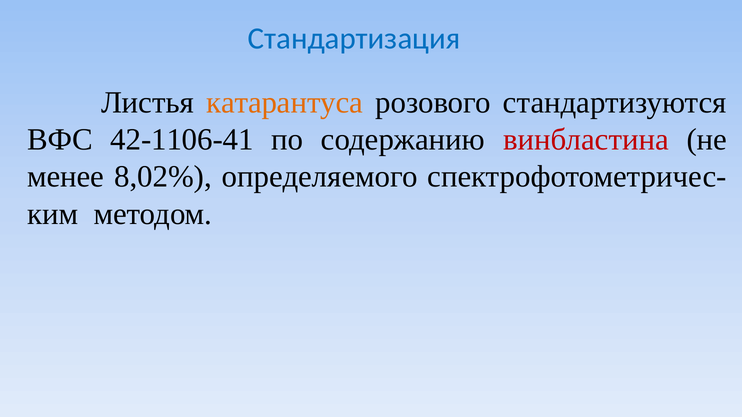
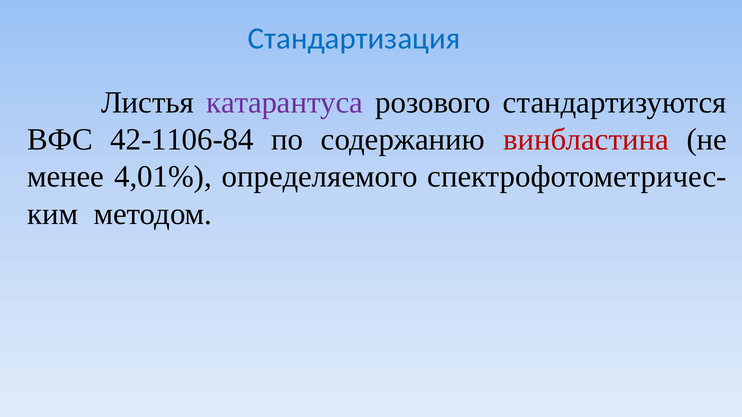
катарантуса colour: orange -> purple (285, 103)
42-1106-41: 42-1106-41 -> 42-1106-84 (182, 140)
8,02%: 8,02% -> 4,01% (163, 177)
